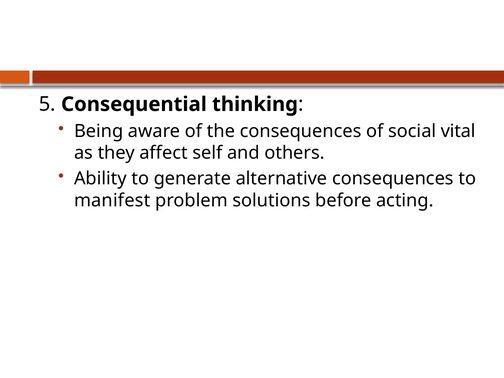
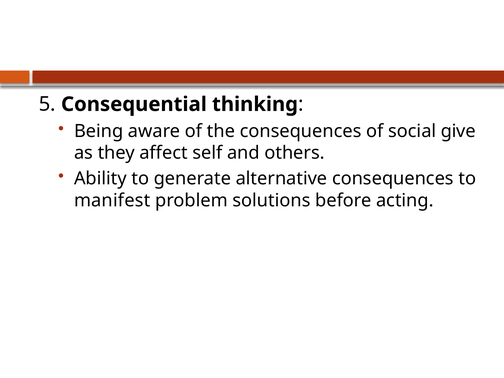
vital: vital -> give (458, 131)
